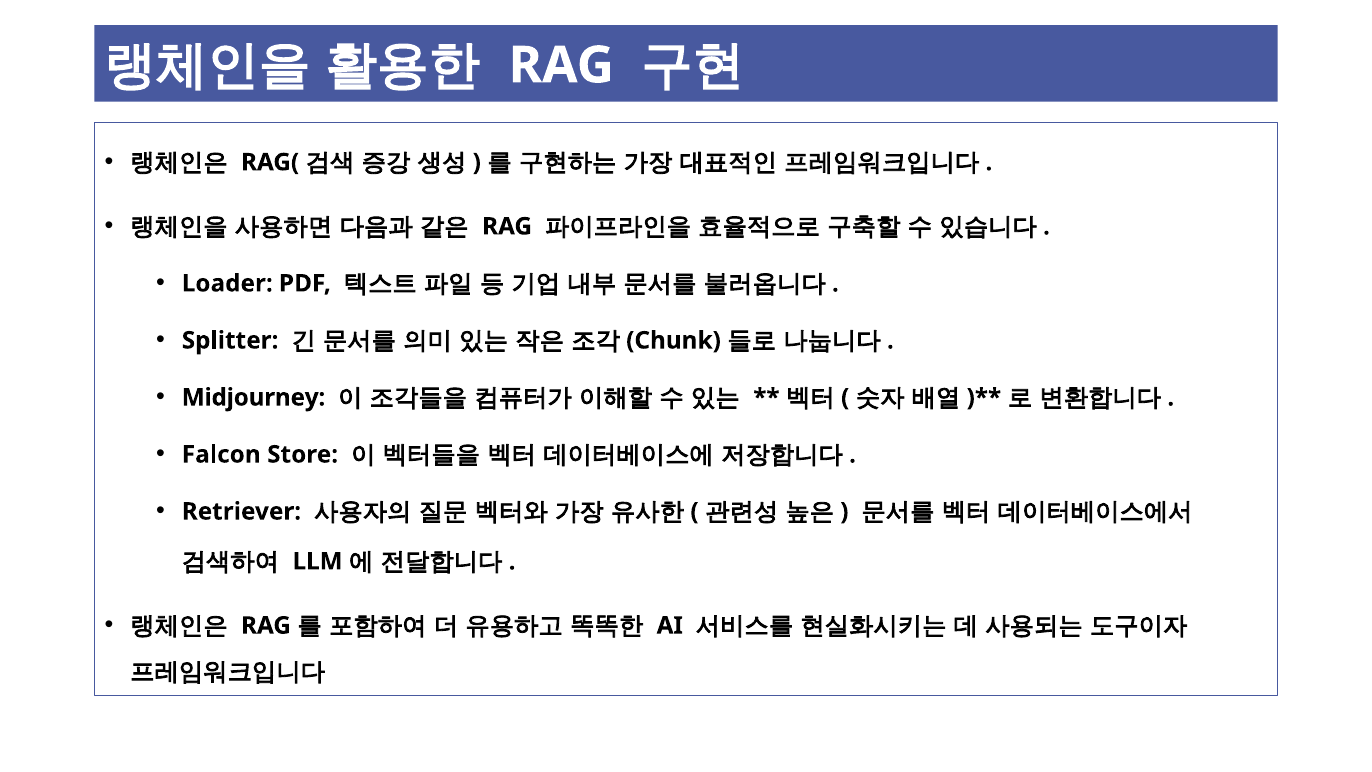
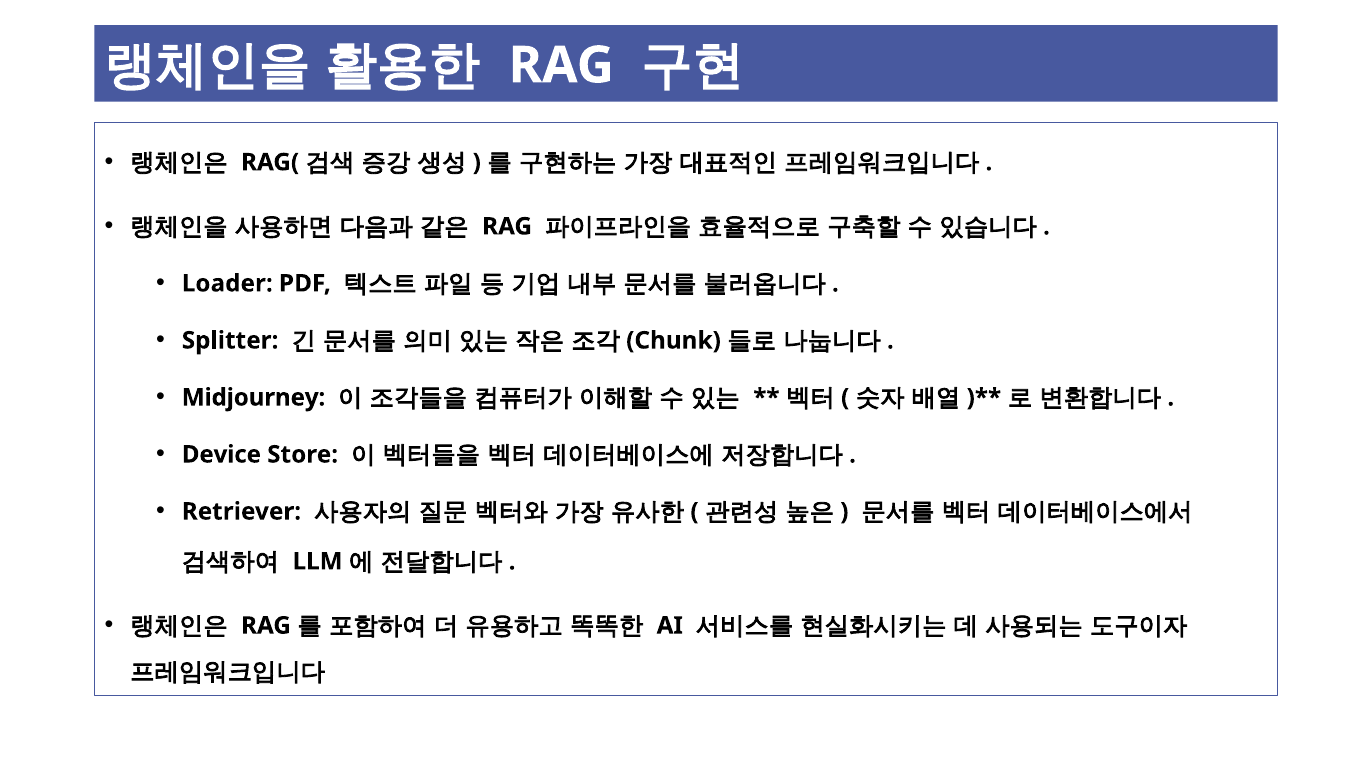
Falcon: Falcon -> Device (221, 454)
